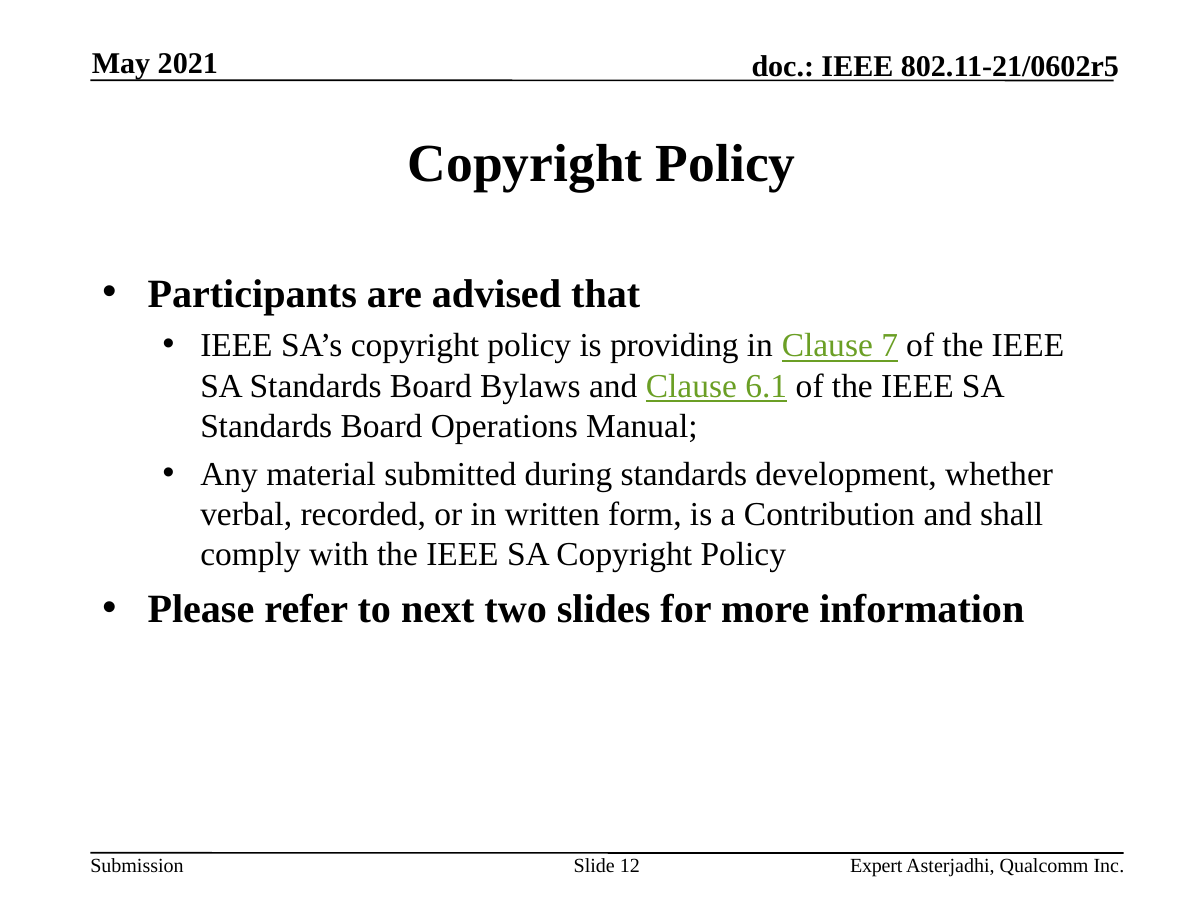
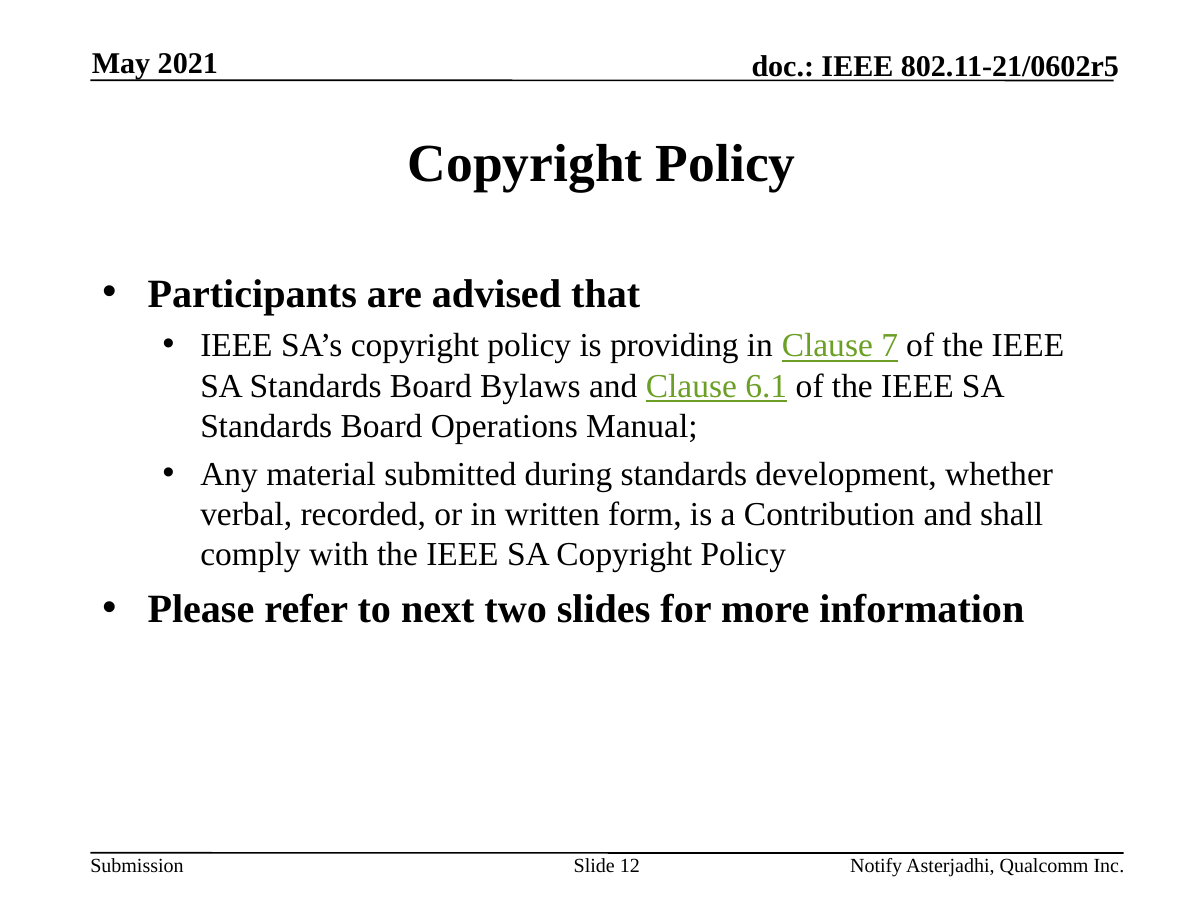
Expert: Expert -> Notify (876, 866)
